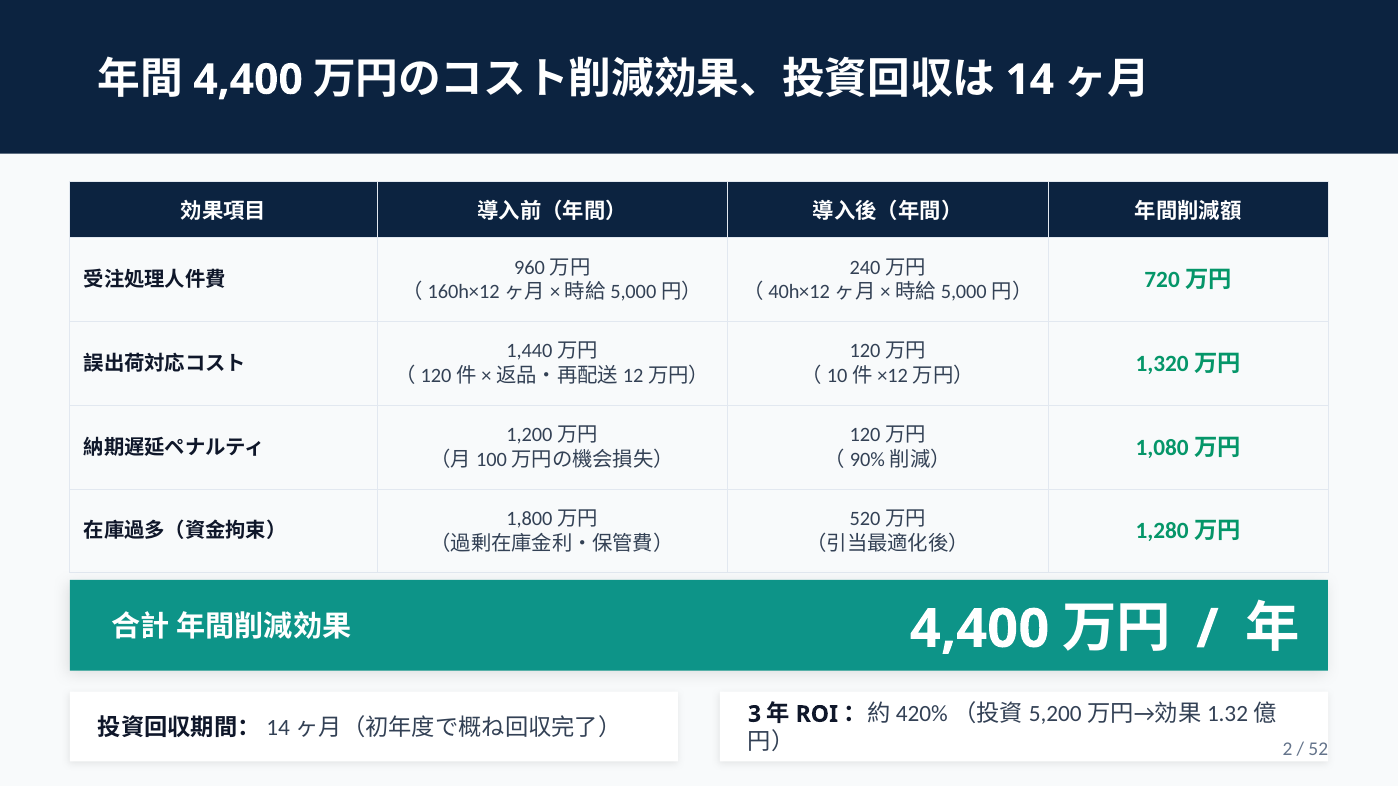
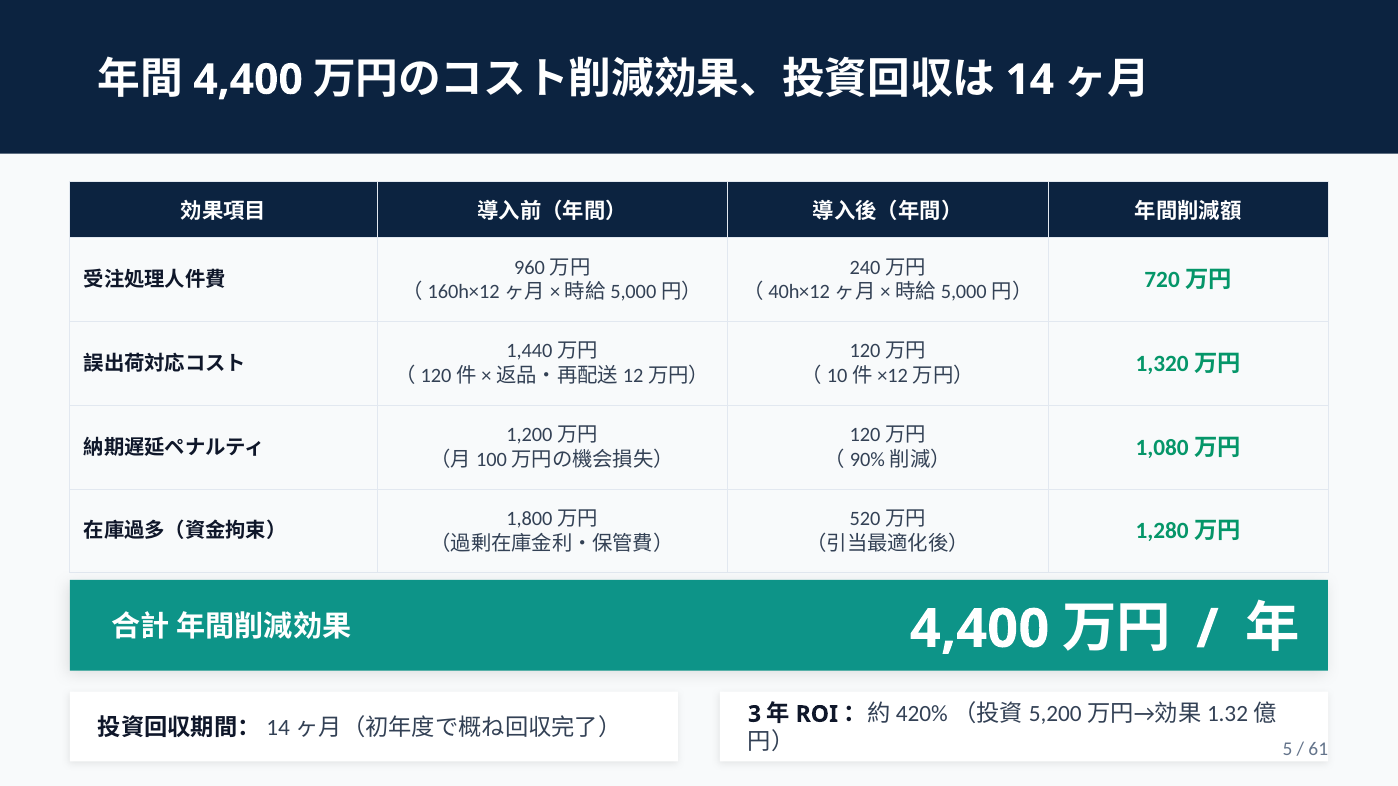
2: 2 -> 5 (1287, 749)
52: 52 -> 61 (1318, 749)
